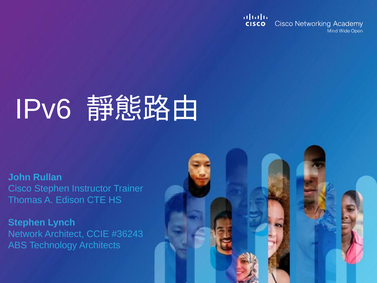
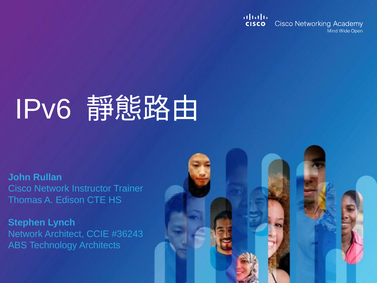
Cisco Stephen: Stephen -> Network (52, 188)
